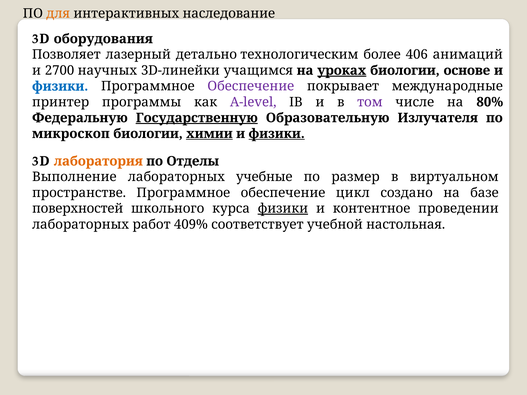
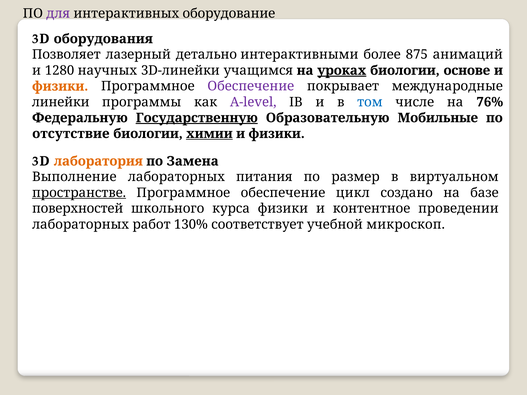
для colour: orange -> purple (58, 13)
наследование: наследование -> оборудование (229, 13)
технологическим: технологическим -> интерактивными (299, 55)
406: 406 -> 875 (417, 55)
2700: 2700 -> 1280 (60, 70)
физики colour: blue -> orange (60, 86)
принтер: принтер -> линейки (61, 102)
том colour: purple -> blue (370, 102)
80%: 80% -> 76% (490, 102)
Излучателя: Излучателя -> Мобильные (438, 118)
микроскоп: микроскоп -> отсутствие (71, 134)
физики underline: present -> none (277, 134)
Отделы: Отделы -> Замена (193, 161)
учебные: учебные -> питания (264, 177)
пространстве underline: none -> present (79, 193)
физики underline: present -> none (283, 209)
409%: 409% -> 130% (191, 225)
настольная: настольная -> микроскоп (406, 225)
